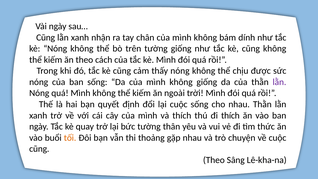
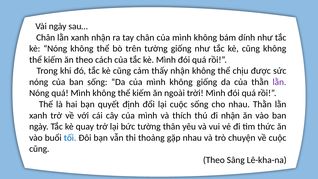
Cũng: Cũng -> Chân (46, 37)
thấy nóng: nóng -> nhận (180, 71)
đi thích: thích -> nhận (230, 115)
tối colour: orange -> blue (70, 138)
